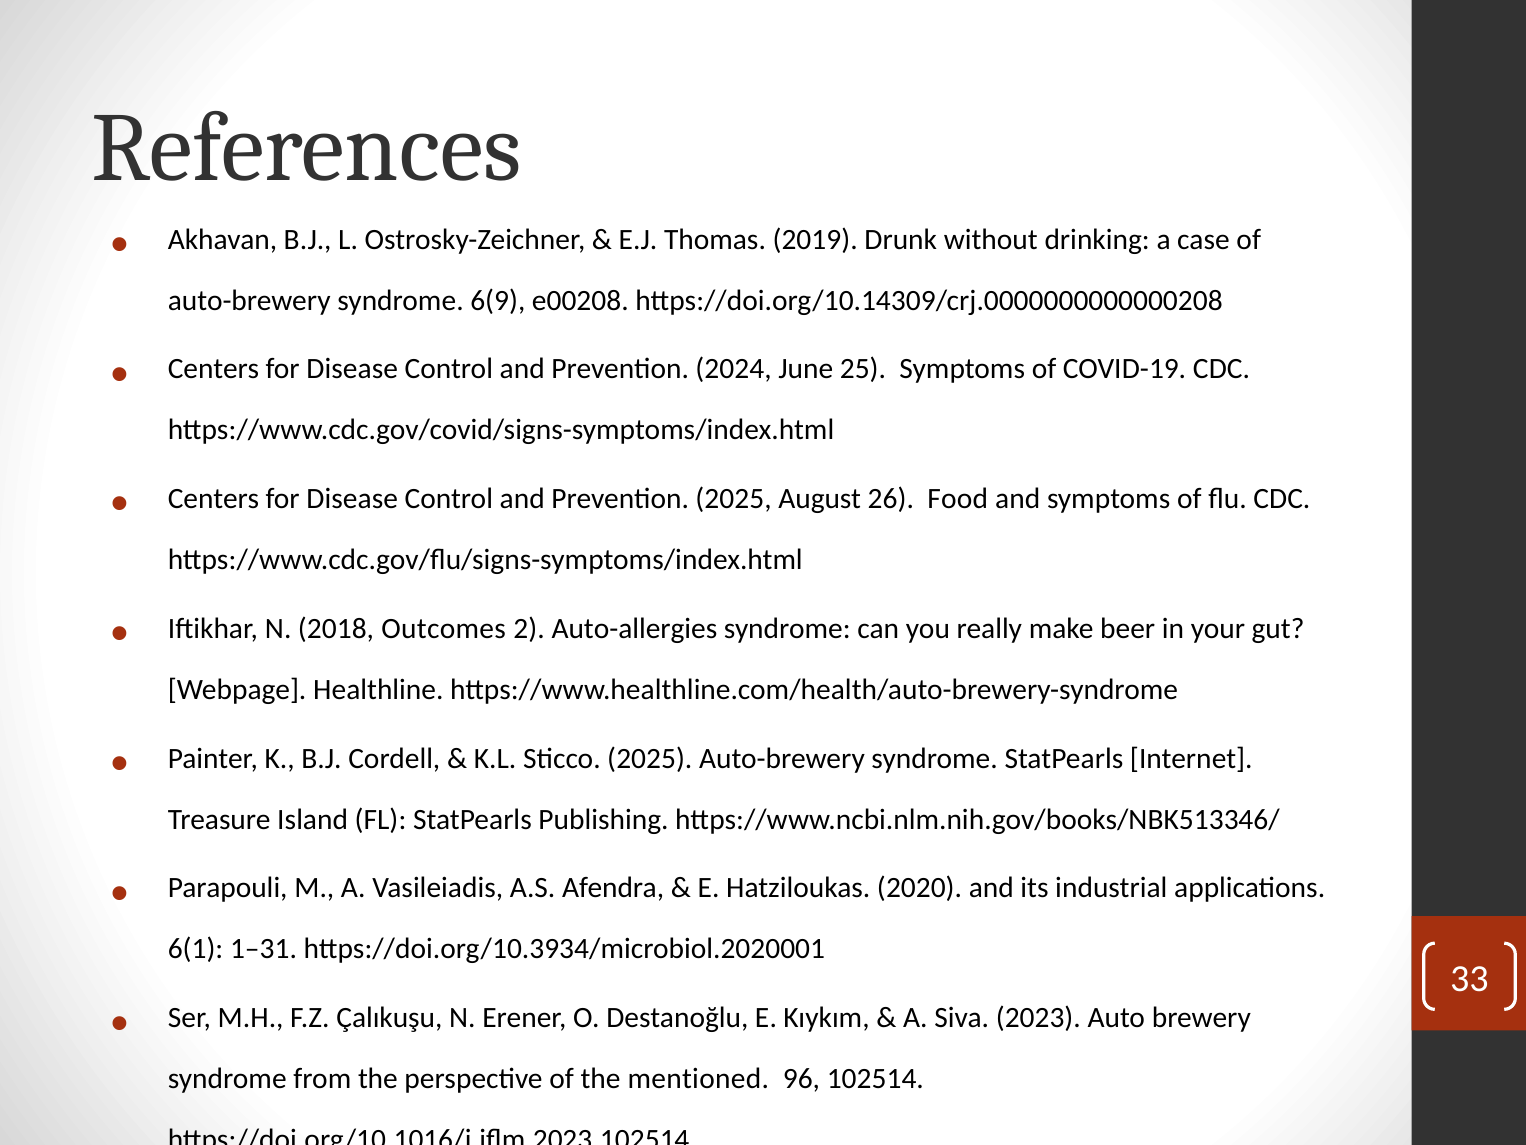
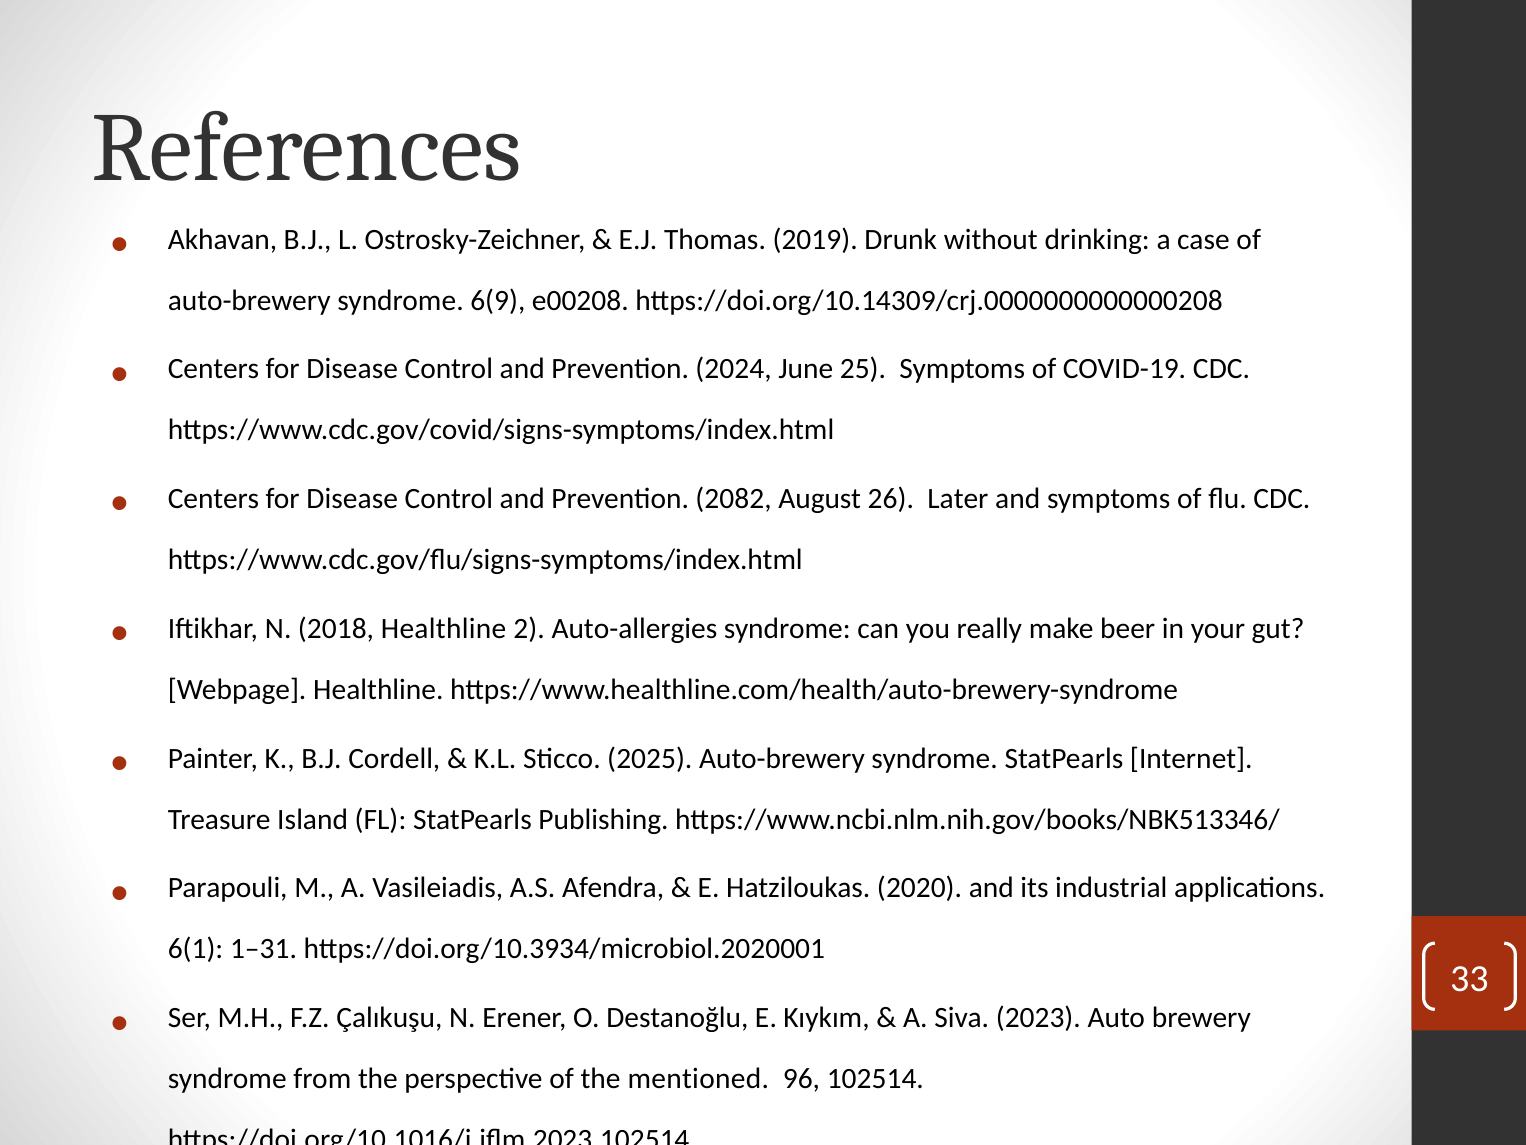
Prevention 2025: 2025 -> 2082 (734, 499)
Food: Food -> Later (958, 499)
2018 Outcomes: Outcomes -> Healthline (444, 628)
